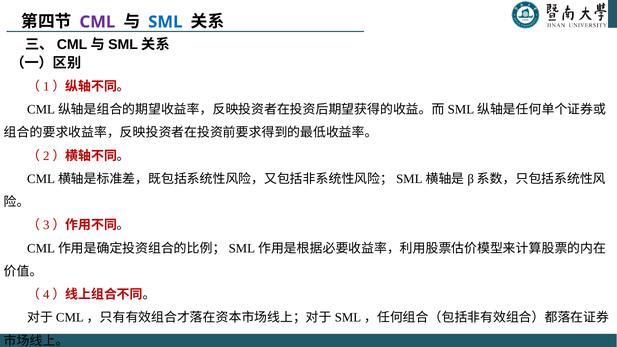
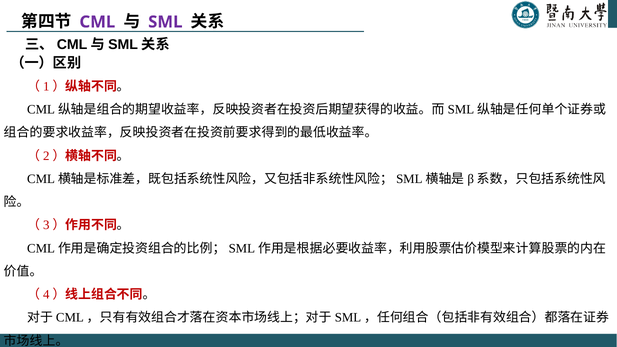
SML colour: blue -> purple (165, 22)
